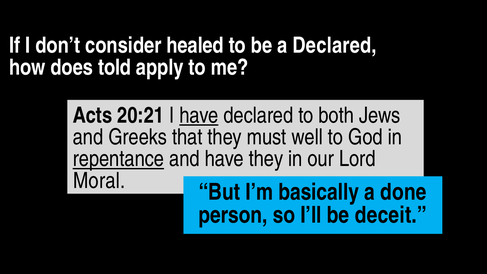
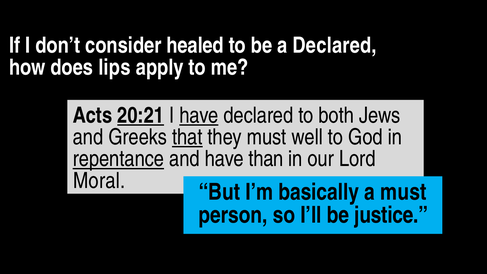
told: told -> lips (114, 67)
20:21 underline: none -> present (141, 115)
that underline: none -> present (187, 137)
have they: they -> than (266, 159)
a done: done -> must (403, 192)
deceit: deceit -> justice (391, 215)
